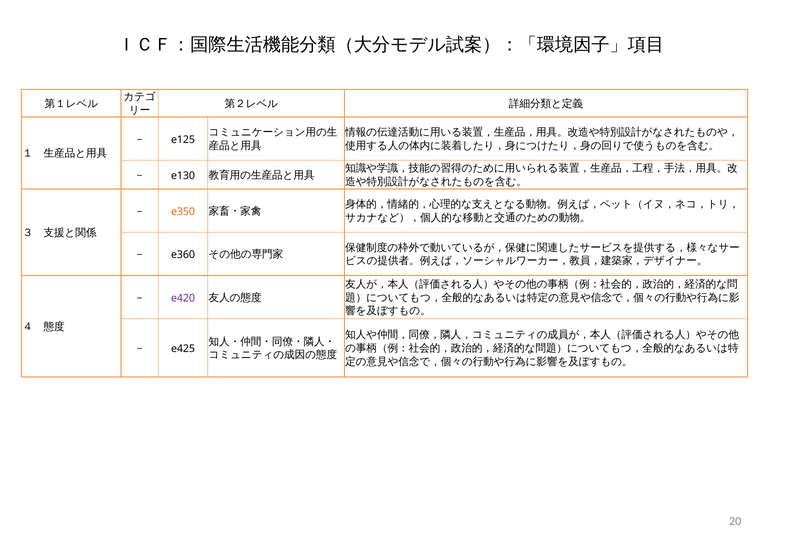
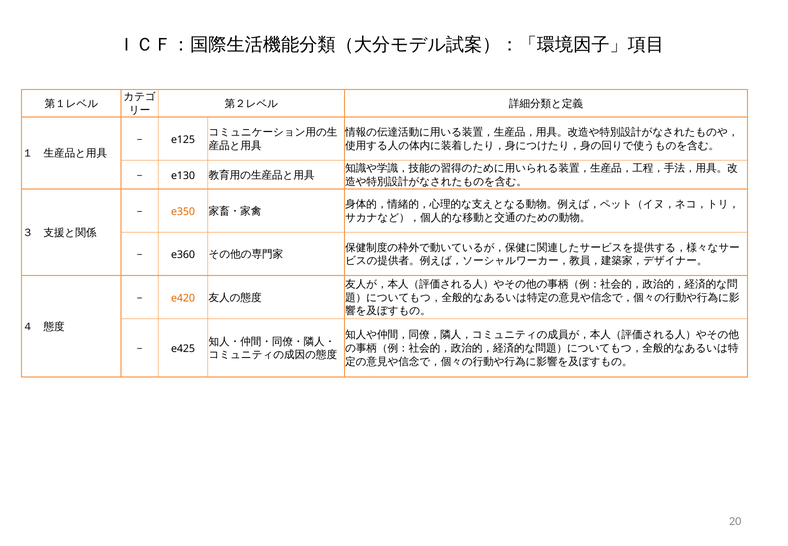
e420 colour: purple -> orange (183, 298)
